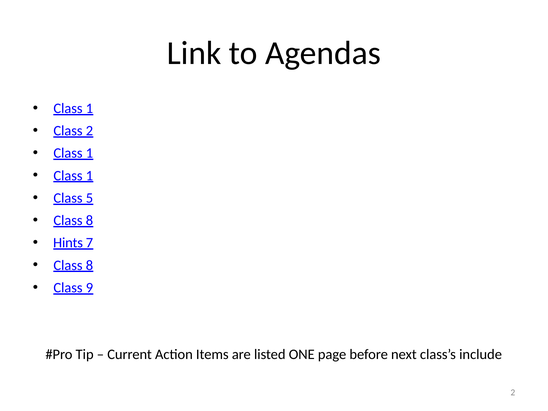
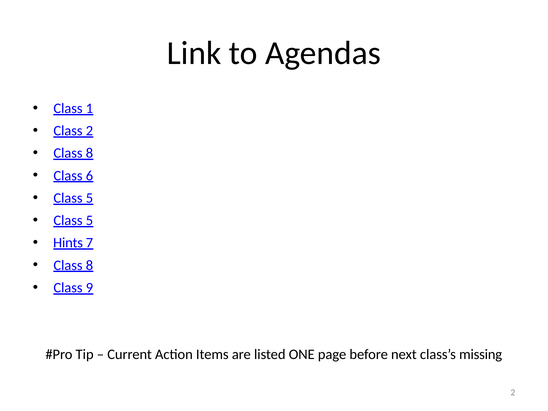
1: 1 -> 8 (89, 153)
1: 1 -> 6 (89, 176)
8: 8 -> 5 (89, 220)
include: include -> missing (481, 355)
